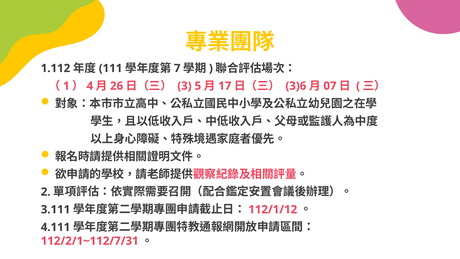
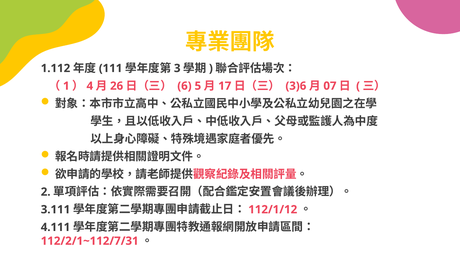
7: 7 -> 3 (177, 68)
3: 3 -> 6 (184, 86)
